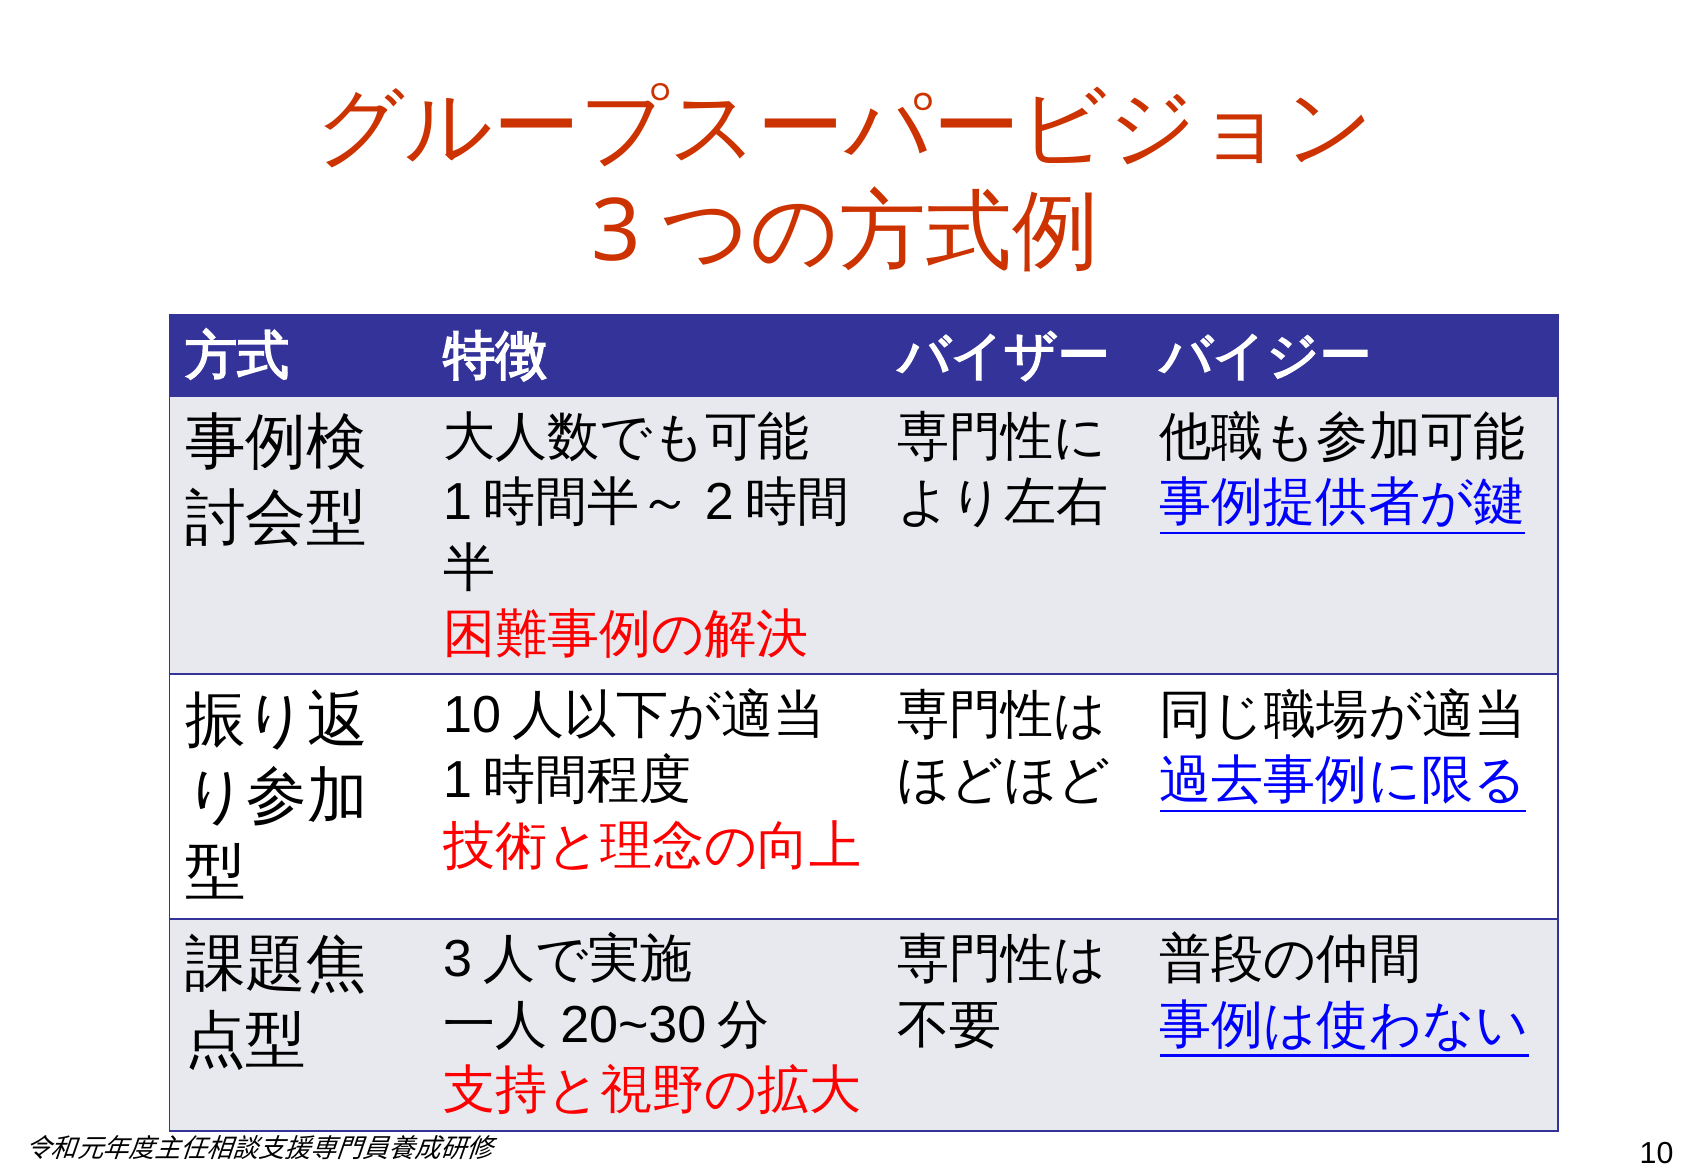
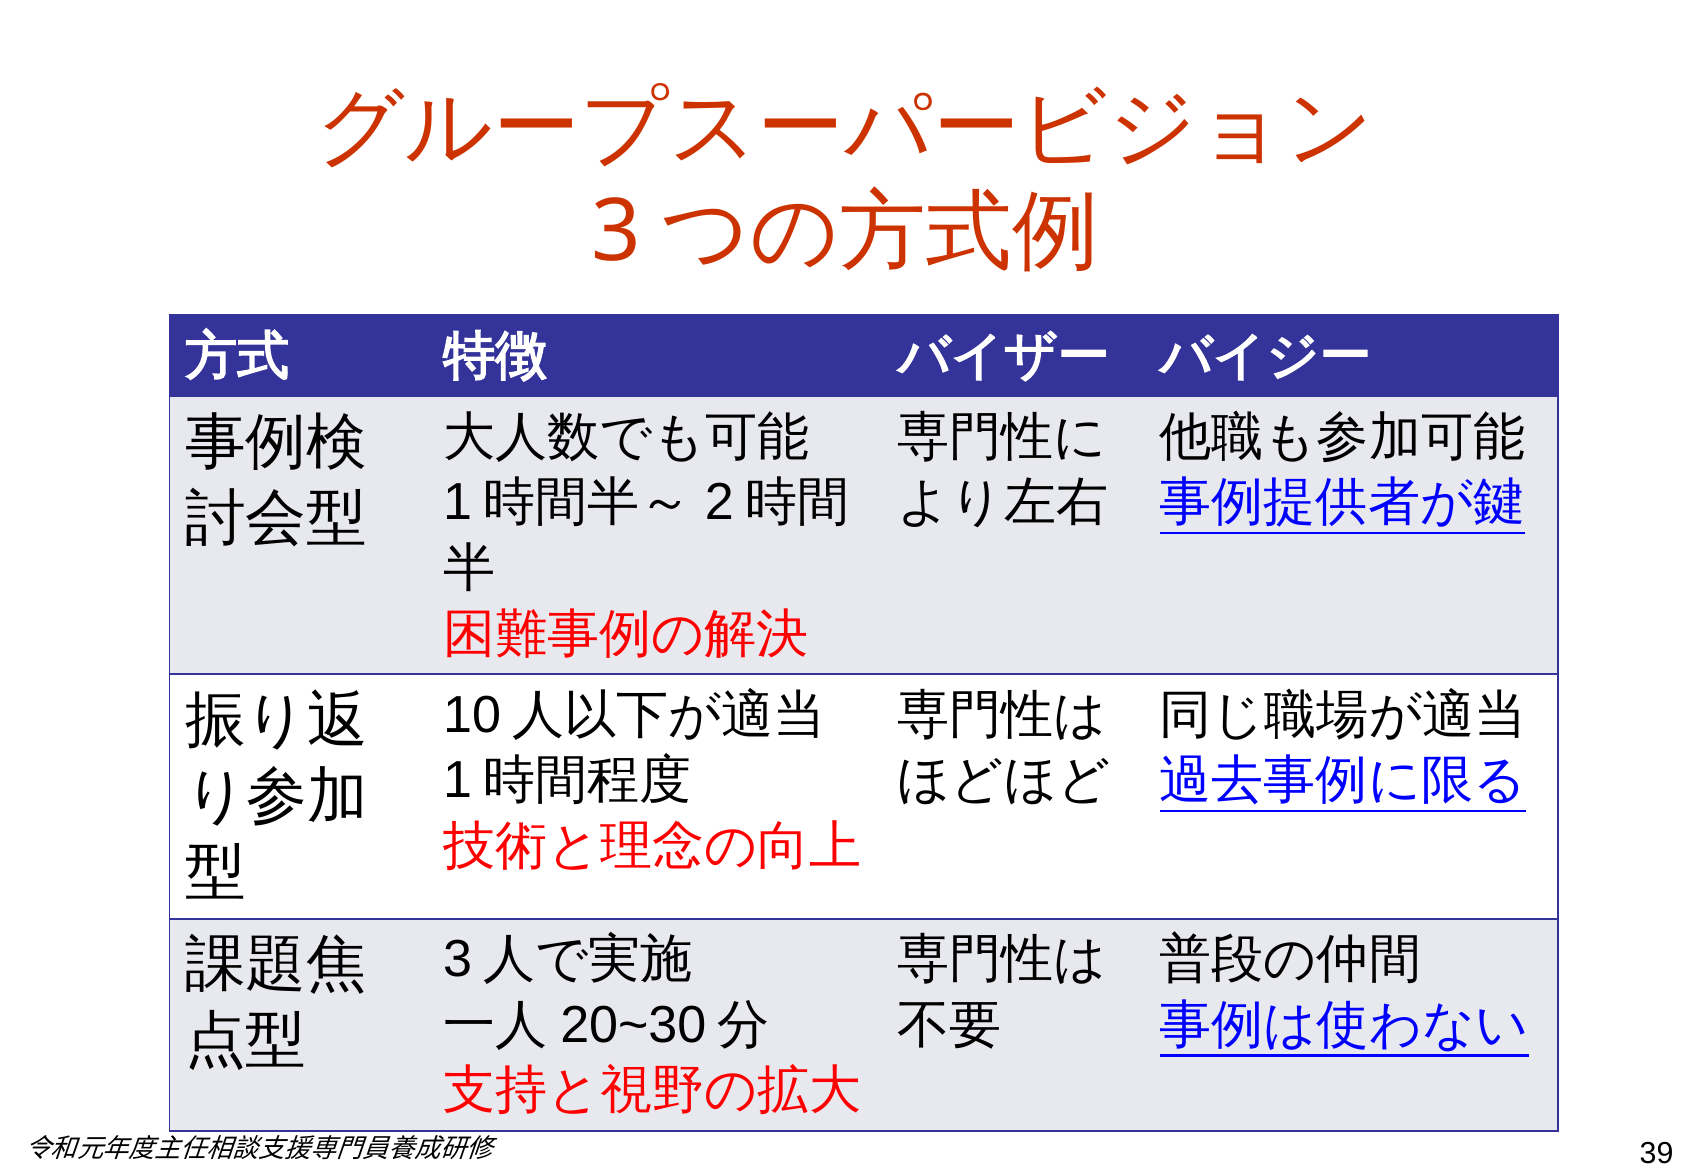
10: 10 -> 39 (1657, 1153)
